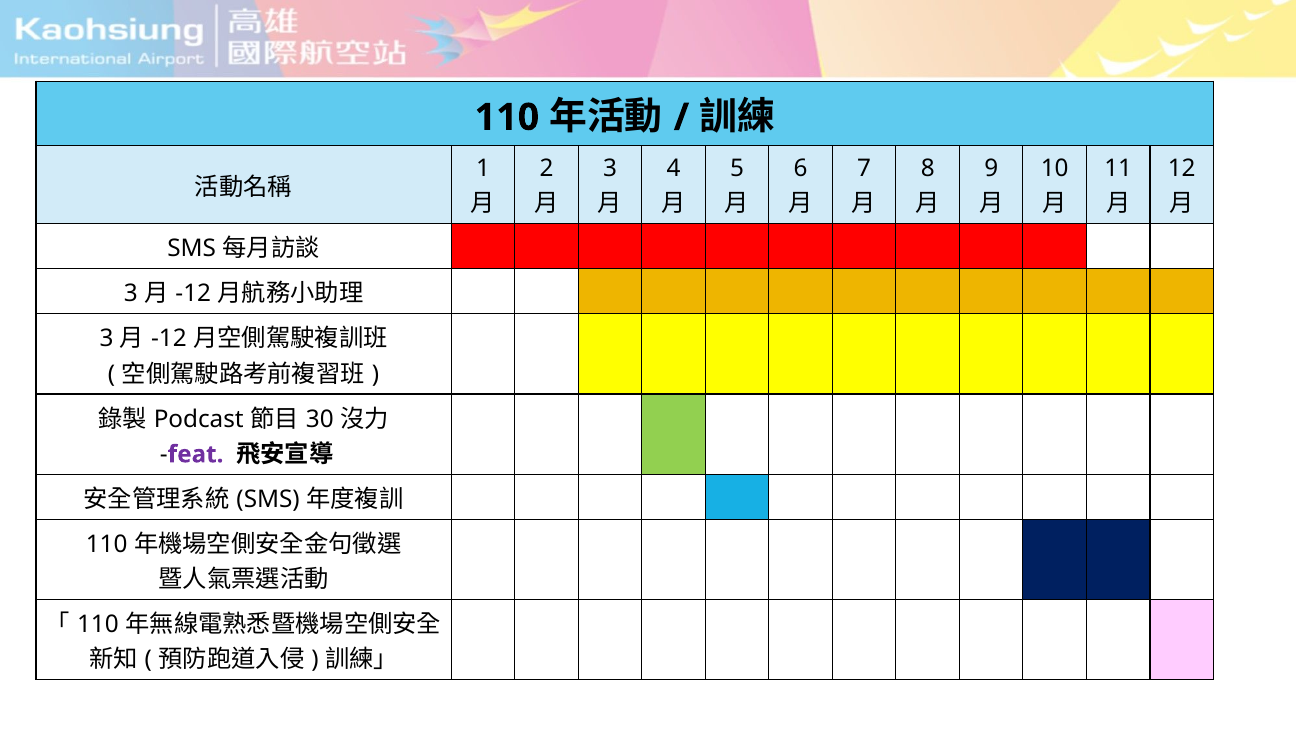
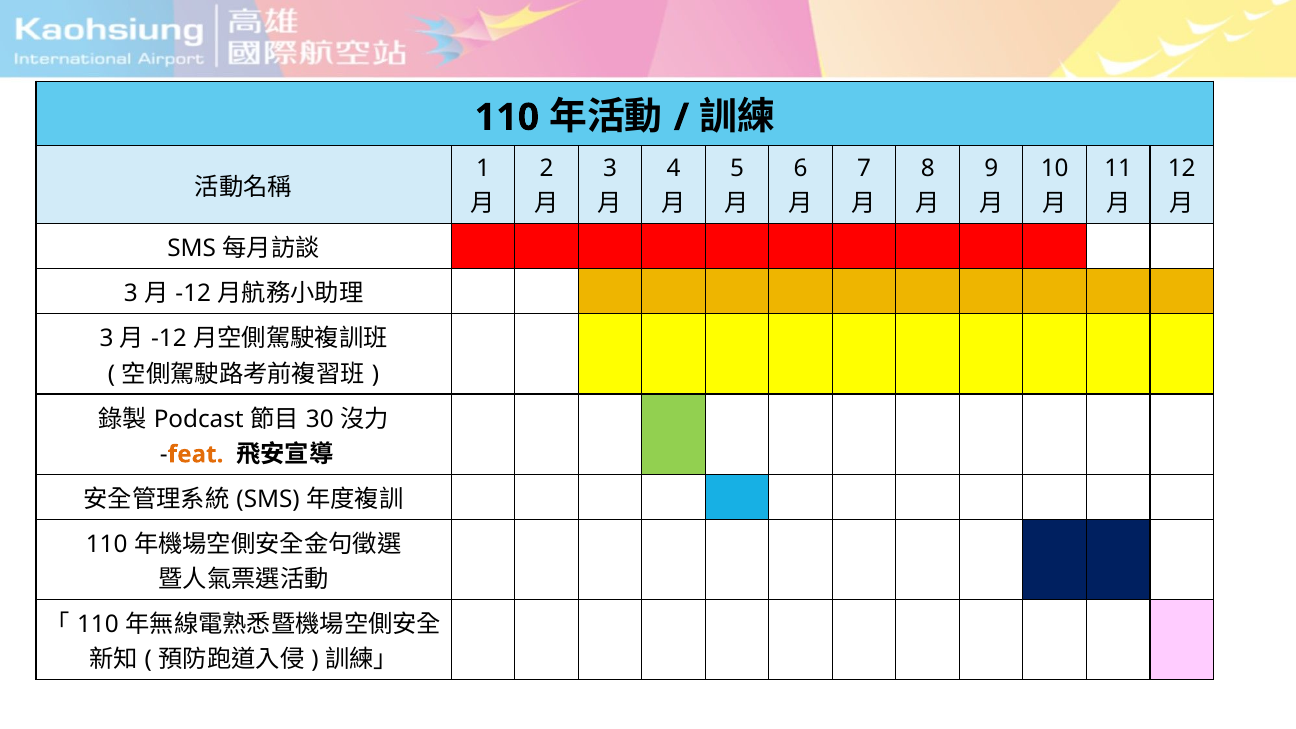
feat colour: purple -> orange (196, 454)
